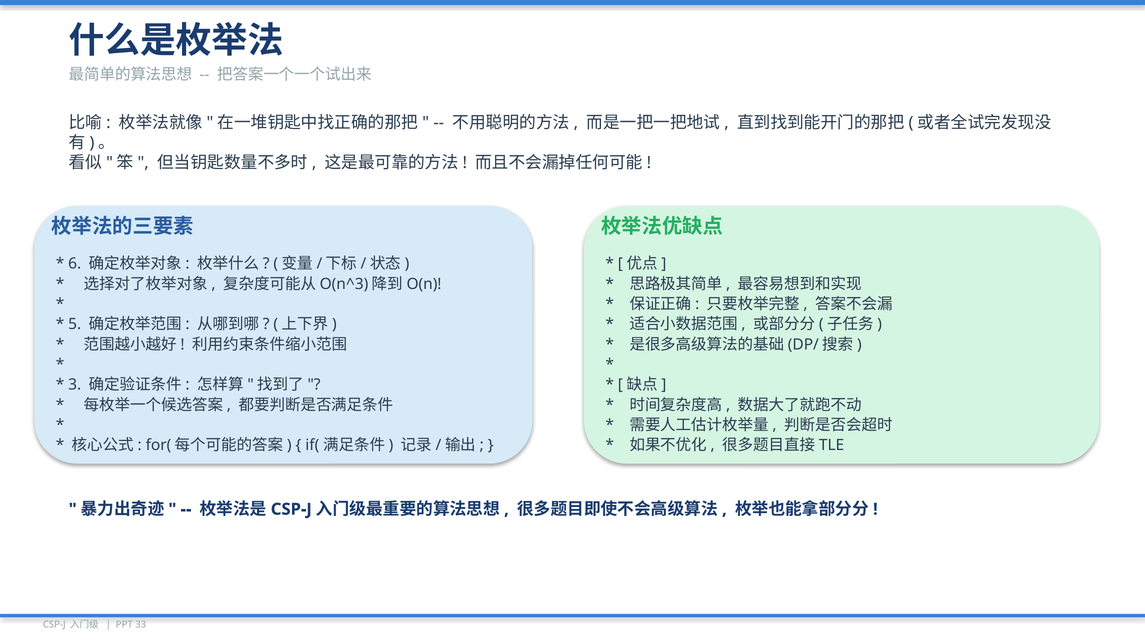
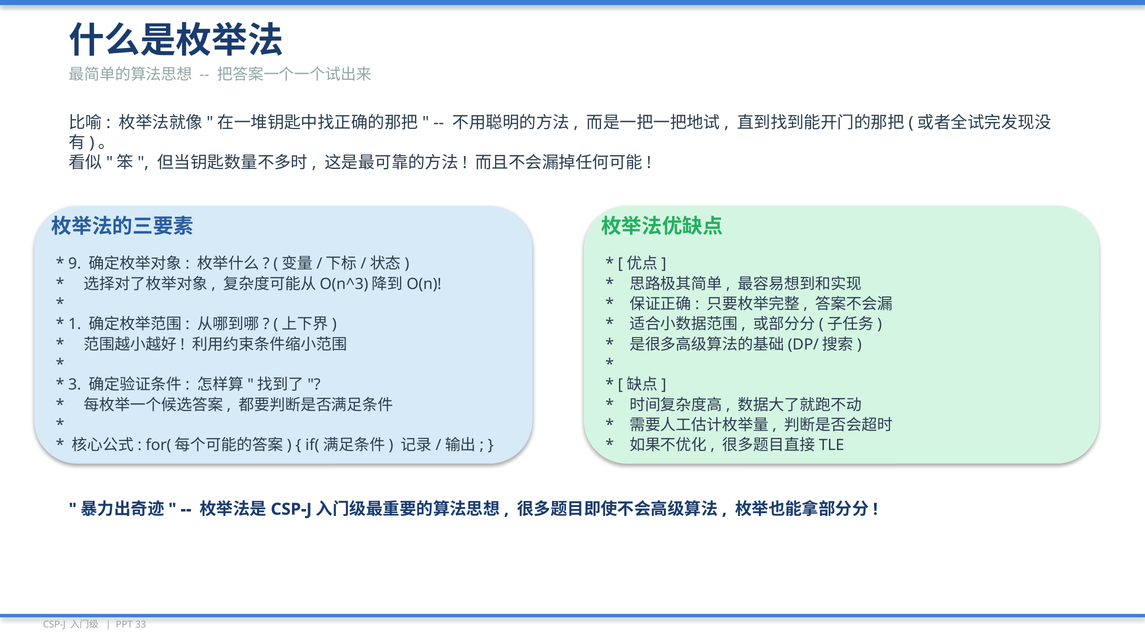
6: 6 -> 9 (75, 264)
5: 5 -> 1 (75, 324)
